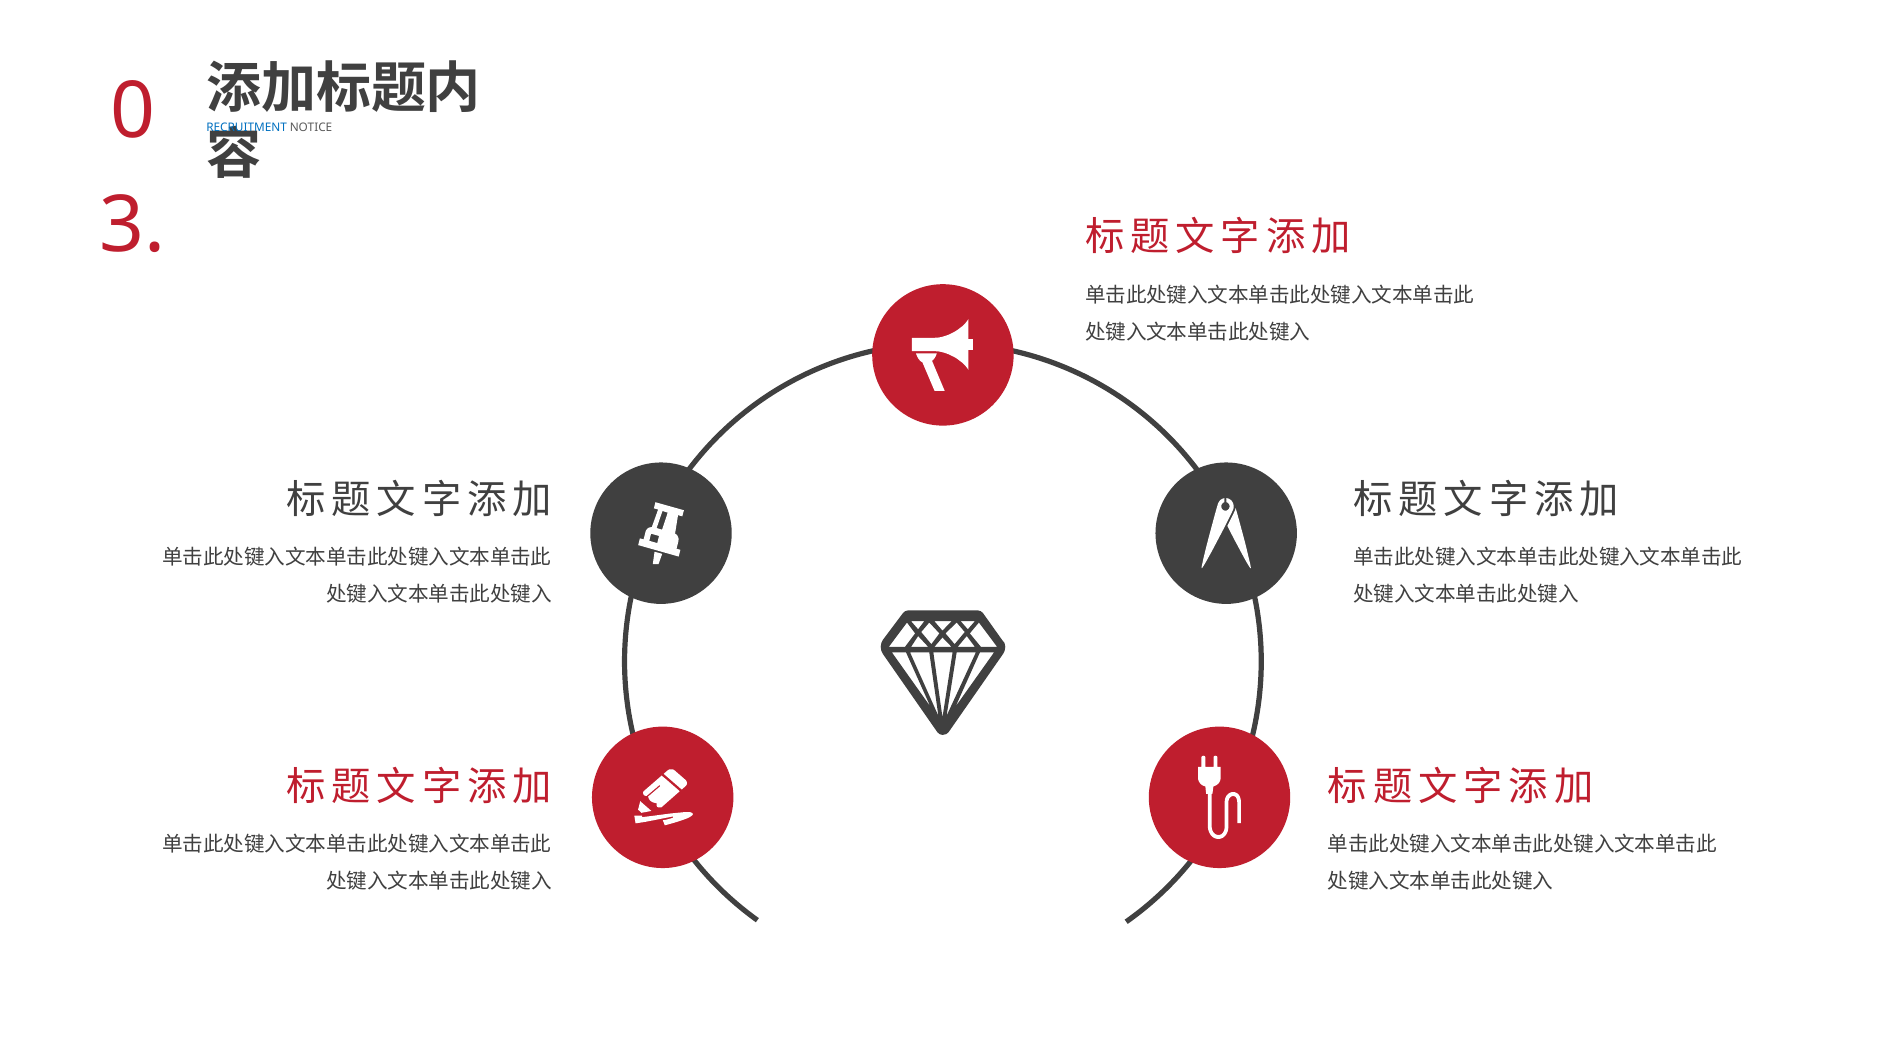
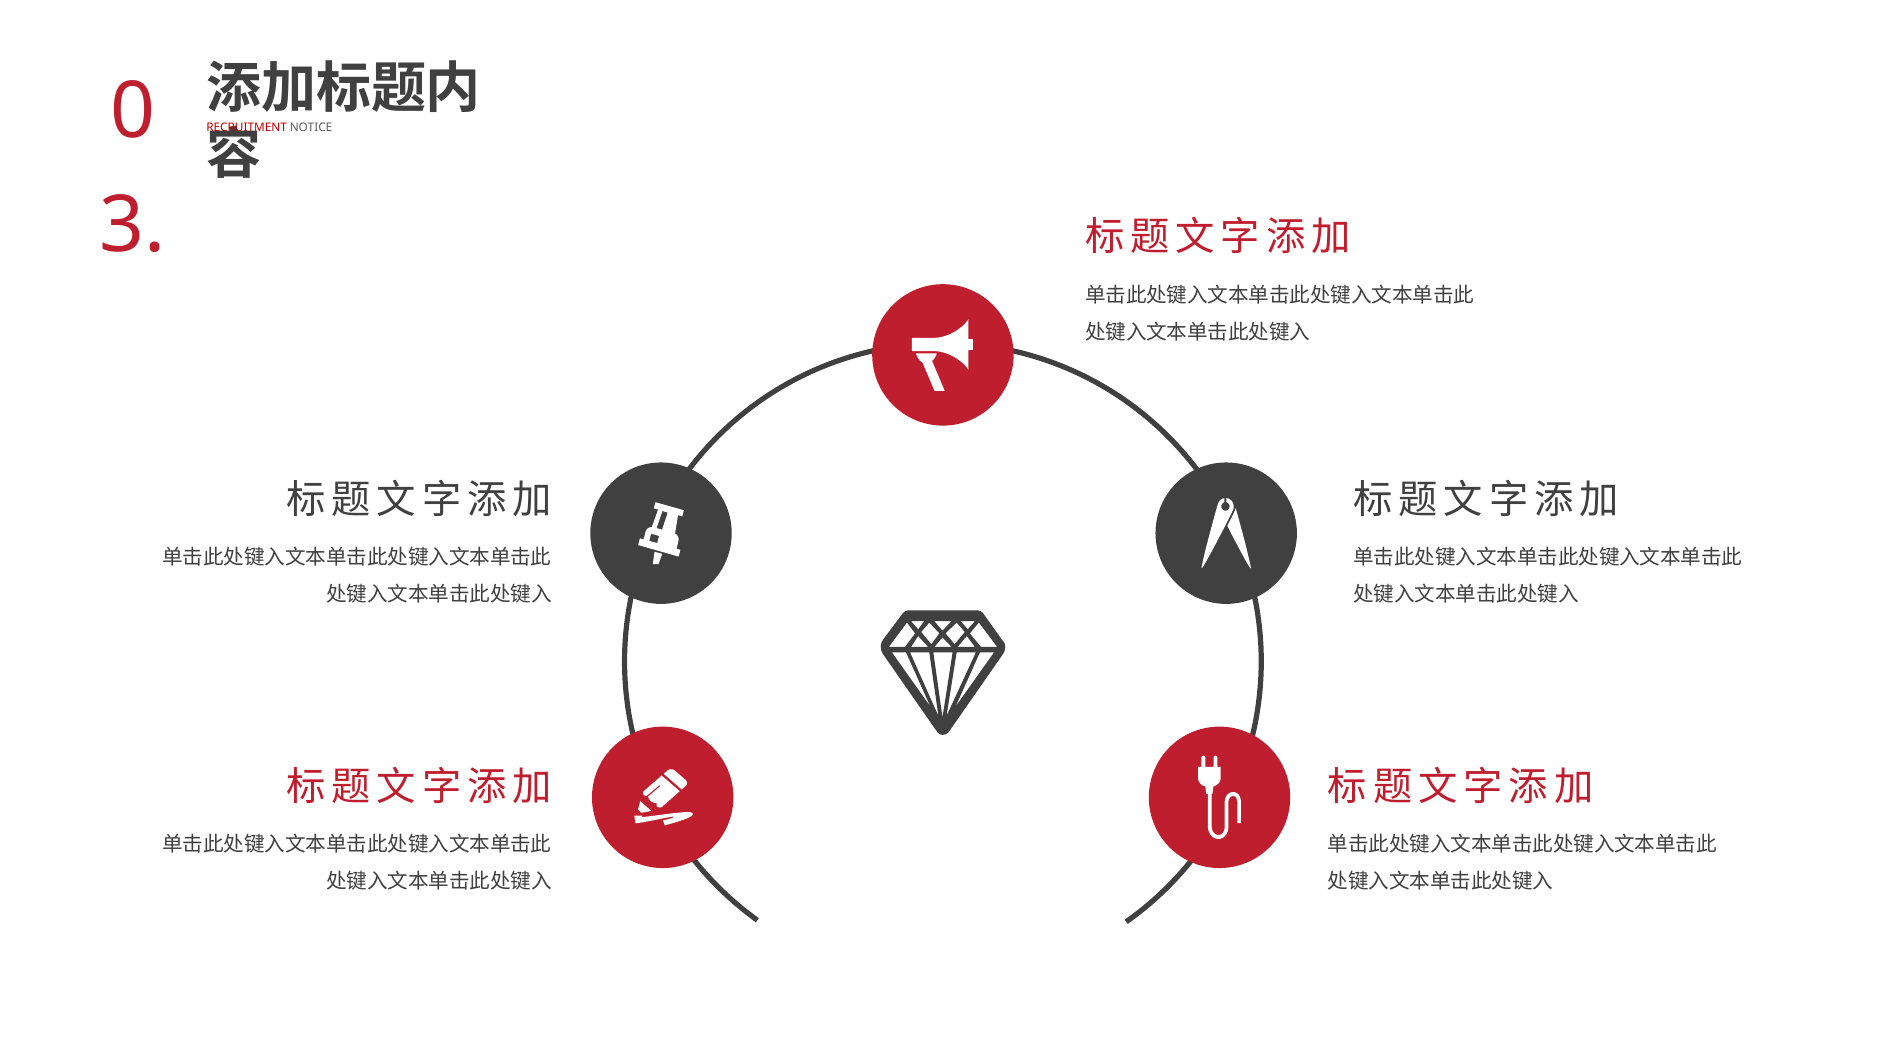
RECRUITMENT colour: blue -> red (247, 128)
